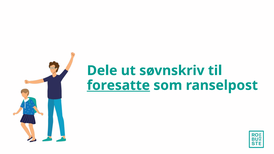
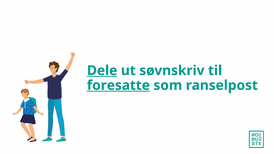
Dele underline: none -> present (102, 71)
